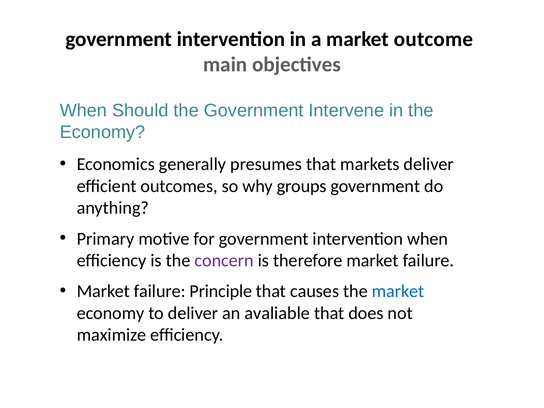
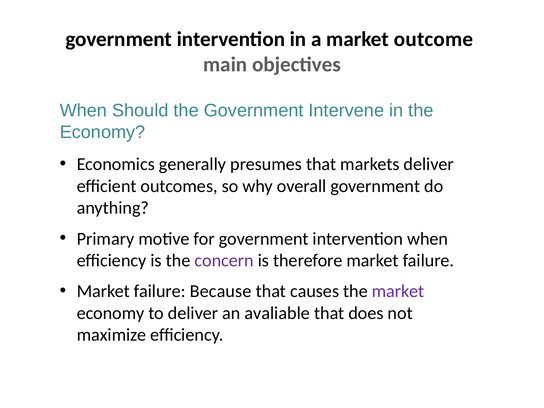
groups: groups -> overall (302, 186)
Principle: Principle -> Because (221, 291)
market colour: blue -> purple (398, 291)
